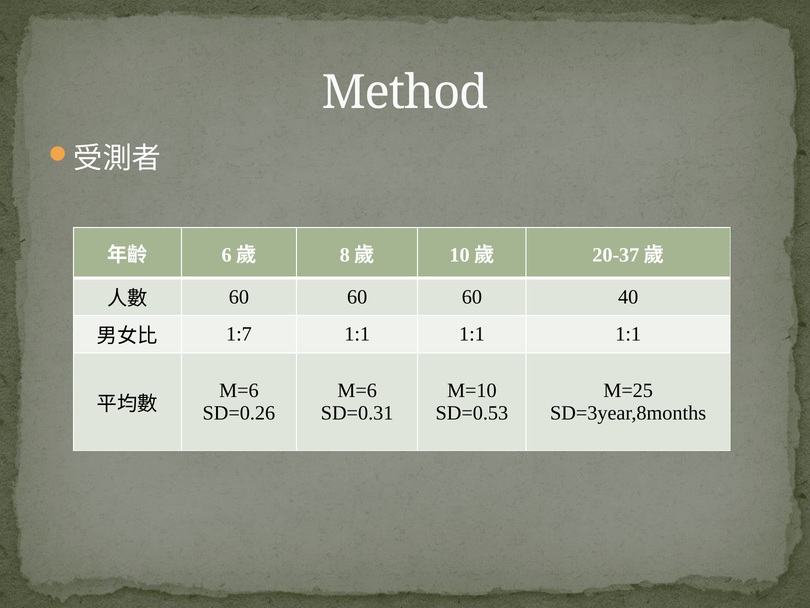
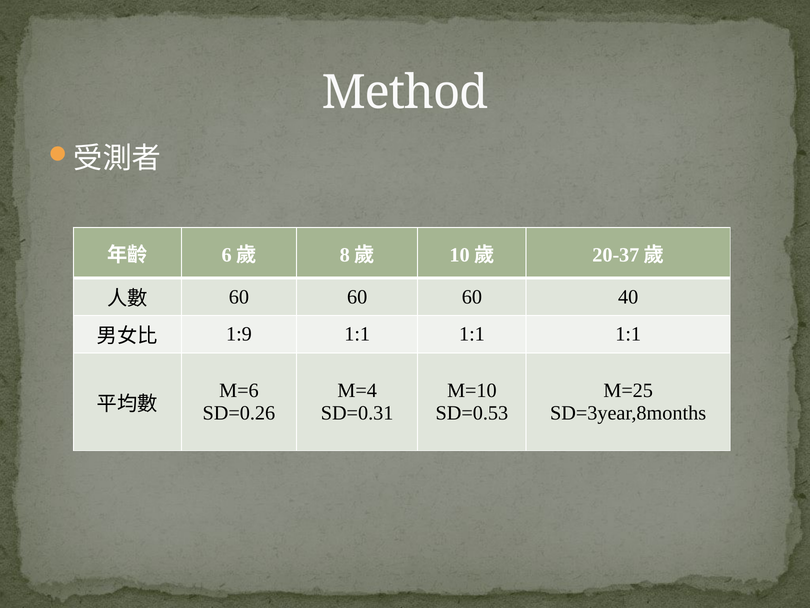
1:7: 1:7 -> 1:9 (239, 334)
M=6: M=6 -> M=4 (357, 390)
